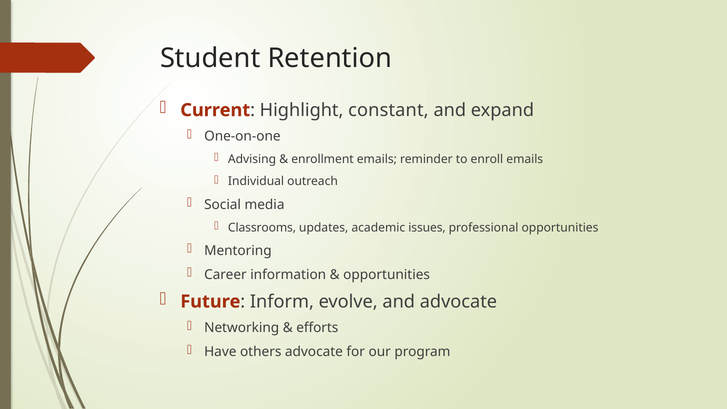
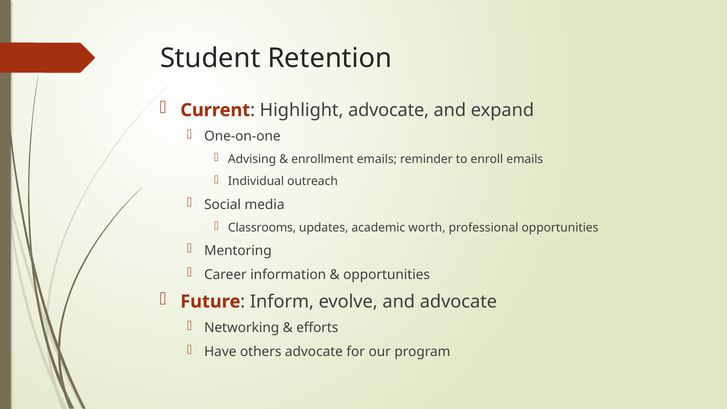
Highlight constant: constant -> advocate (389, 110)
issues: issues -> worth (427, 227)
